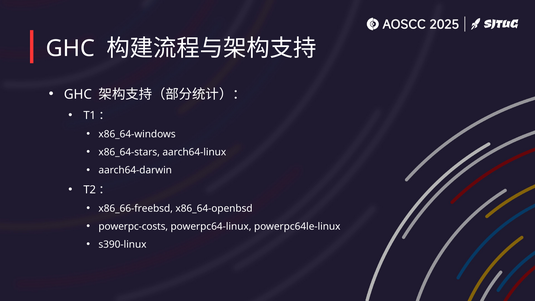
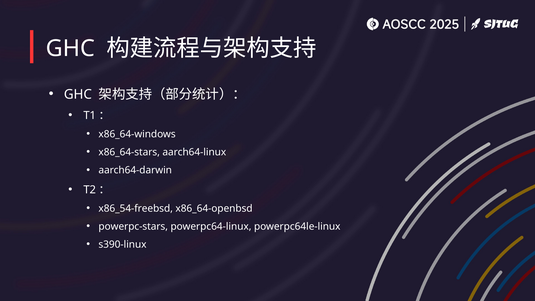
x86_66-freebsd: x86_66-freebsd -> x86_54-freebsd (136, 208)
powerpc-costs: powerpc-costs -> powerpc-stars (133, 226)
